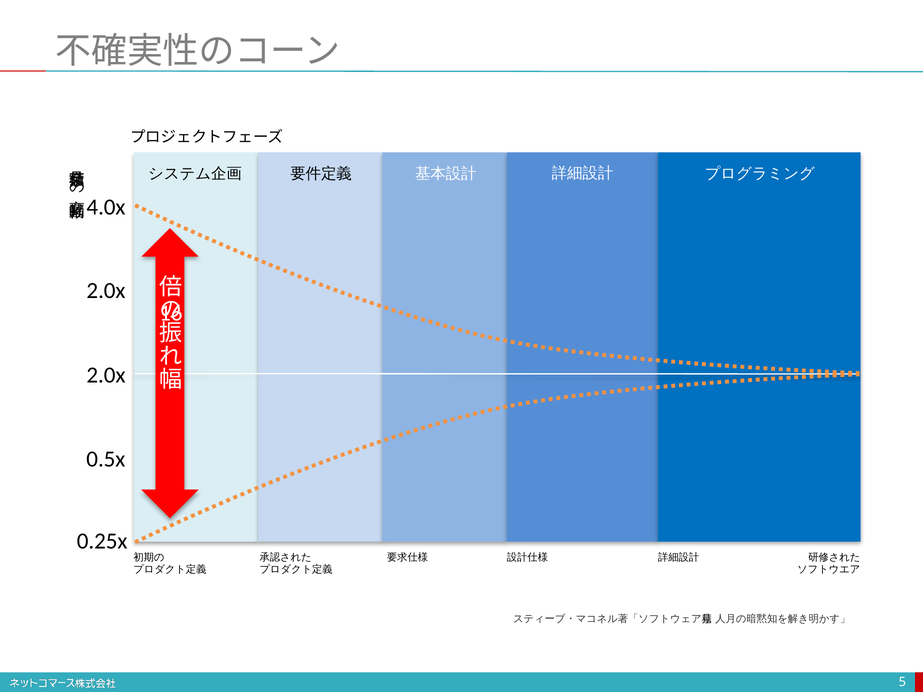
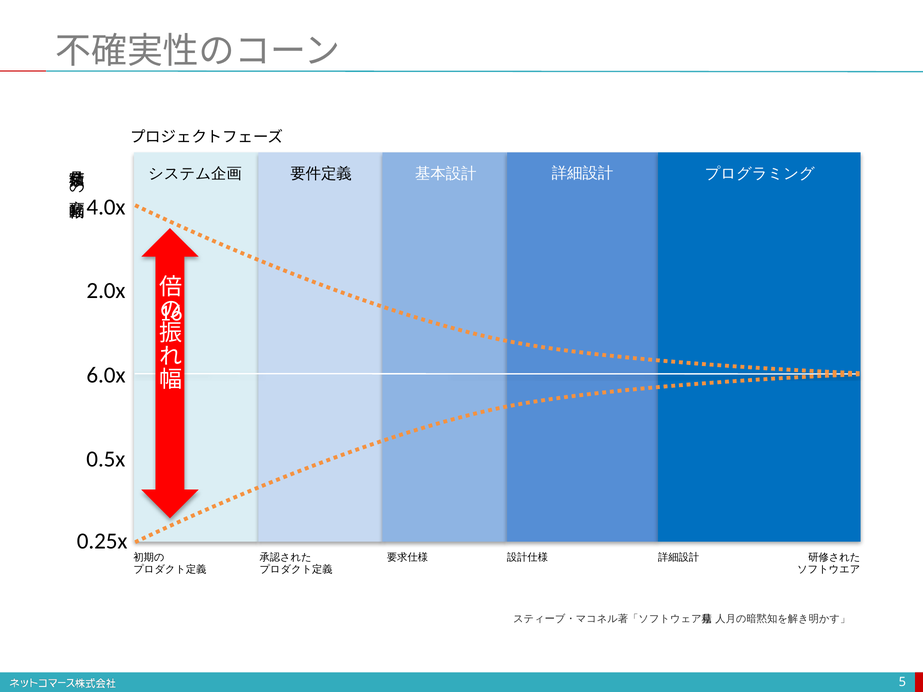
2.0x: 2.0x -> 6.0x (106, 375)
